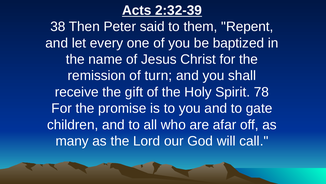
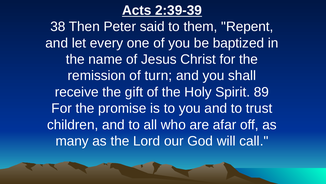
2:32-39: 2:32-39 -> 2:39-39 (179, 10)
78: 78 -> 89 (261, 92)
gate: gate -> trust (259, 108)
